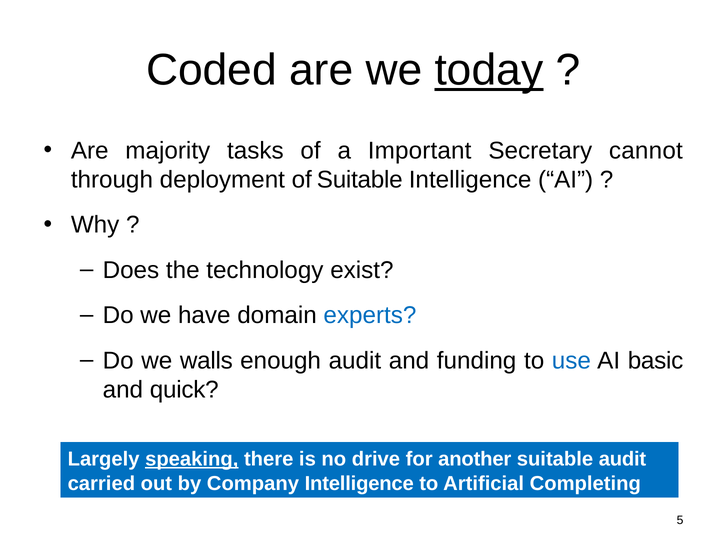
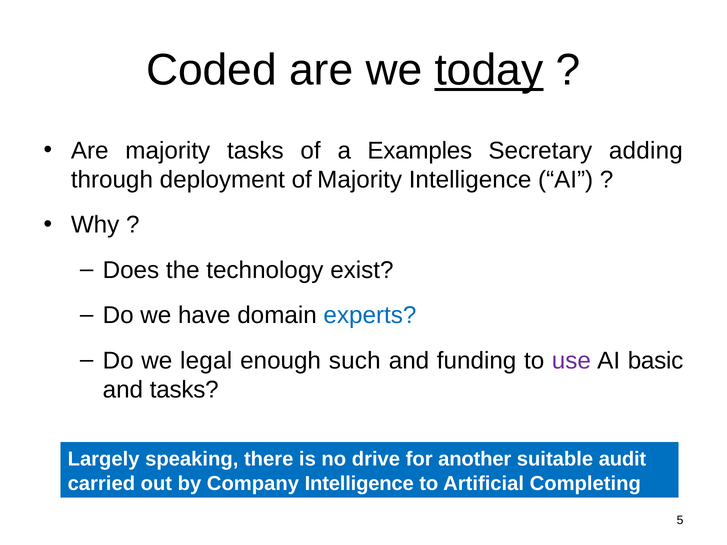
Important: Important -> Examples (420, 151)
cannot: cannot -> adding (646, 151)
of Suitable: Suitable -> Majority (360, 180)
walls: walls -> legal (206, 361)
enough audit: audit -> such (355, 361)
use colour: blue -> purple (571, 361)
and quick: quick -> tasks (184, 390)
speaking underline: present -> none (192, 459)
